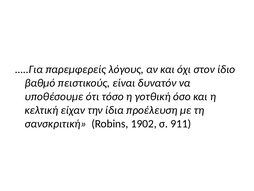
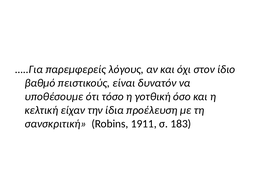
1902: 1902 -> 1911 (144, 123)
911: 911 -> 183 (181, 123)
